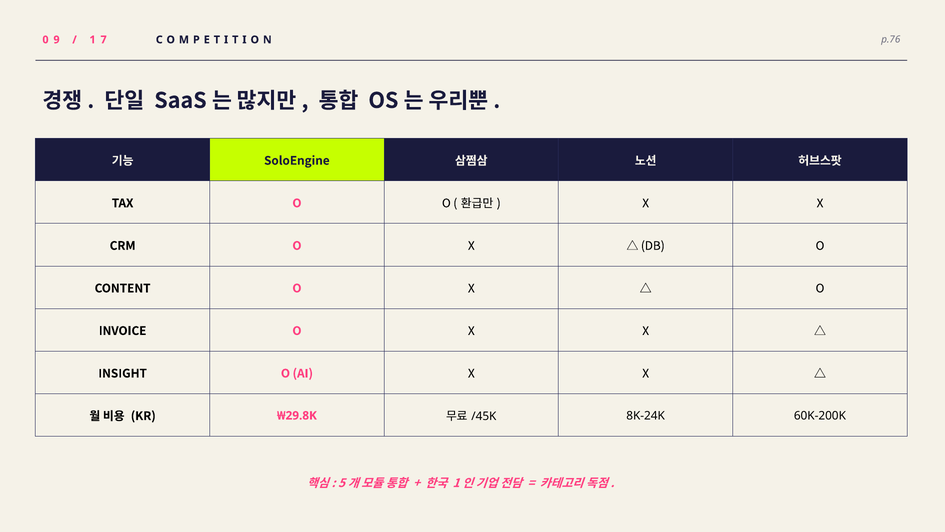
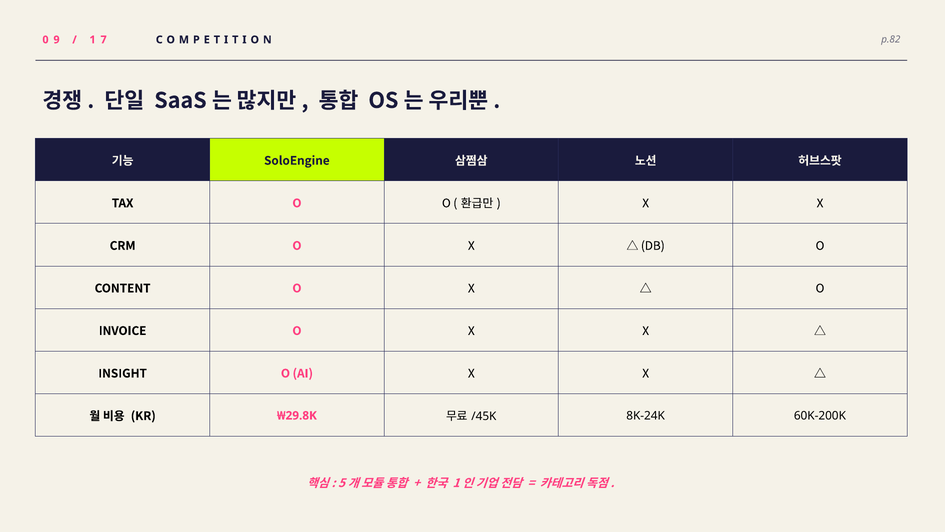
p.76: p.76 -> p.82 (891, 40)
